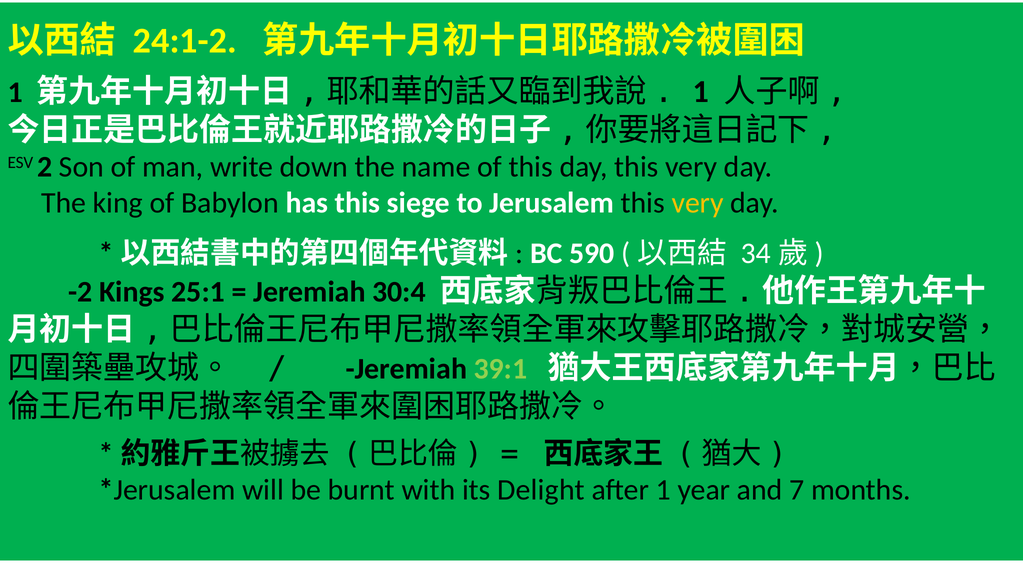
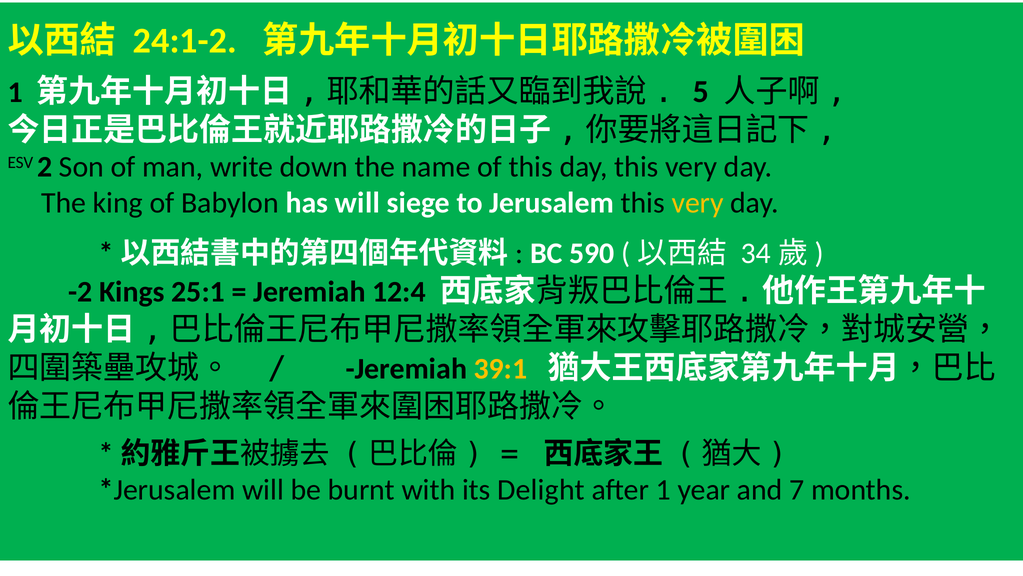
1: 1 -> 5 (701, 92)
has this: this -> will (357, 203)
30:4: 30:4 -> 12:4 (399, 292)
39:1 colour: light green -> yellow (500, 369)
